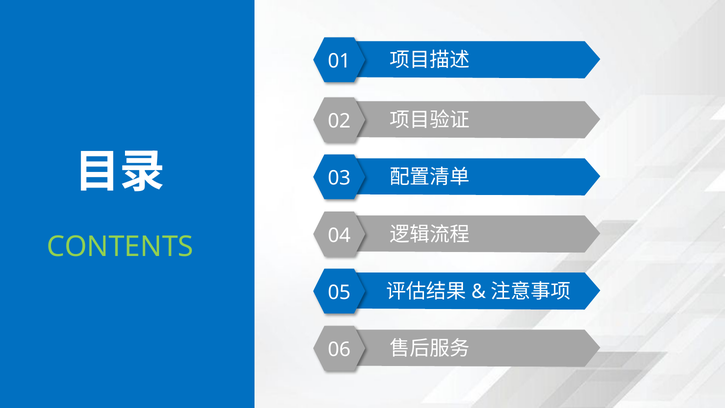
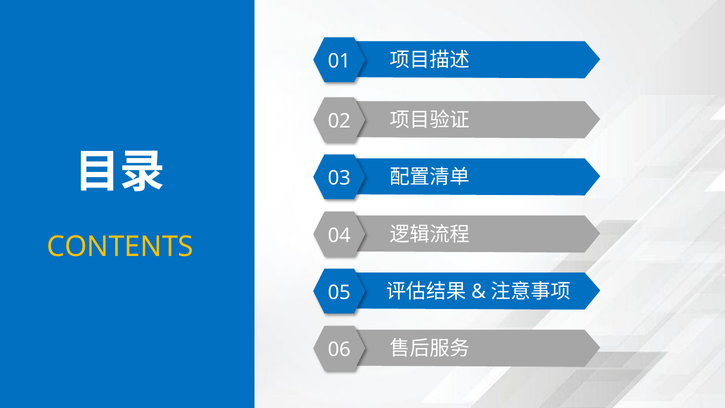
CONTENTS colour: light green -> yellow (120, 247)
